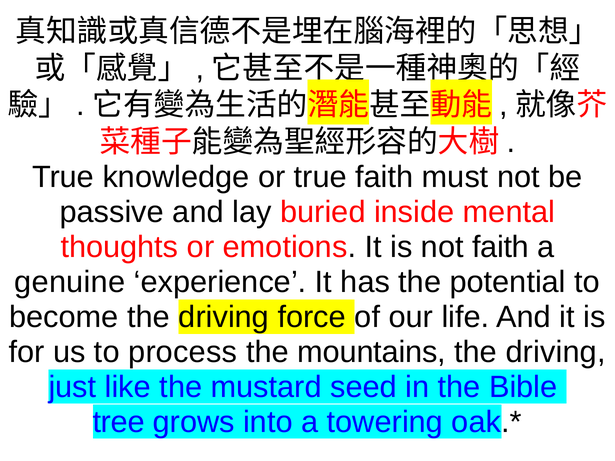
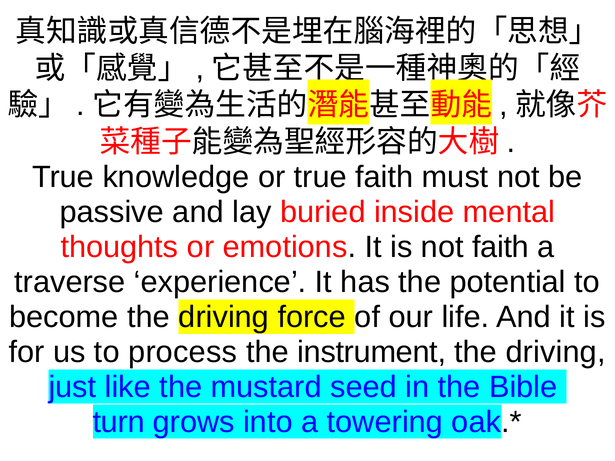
genuine: genuine -> traverse (70, 282)
mountains: mountains -> instrument (372, 352)
tree: tree -> turn (119, 422)
